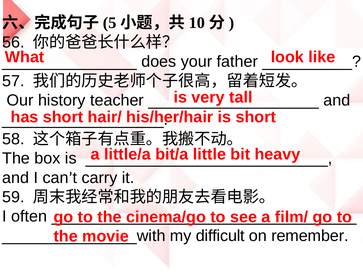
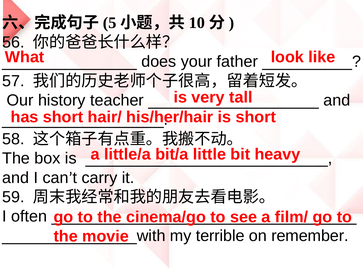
difficult: difficult -> terrible (220, 236)
